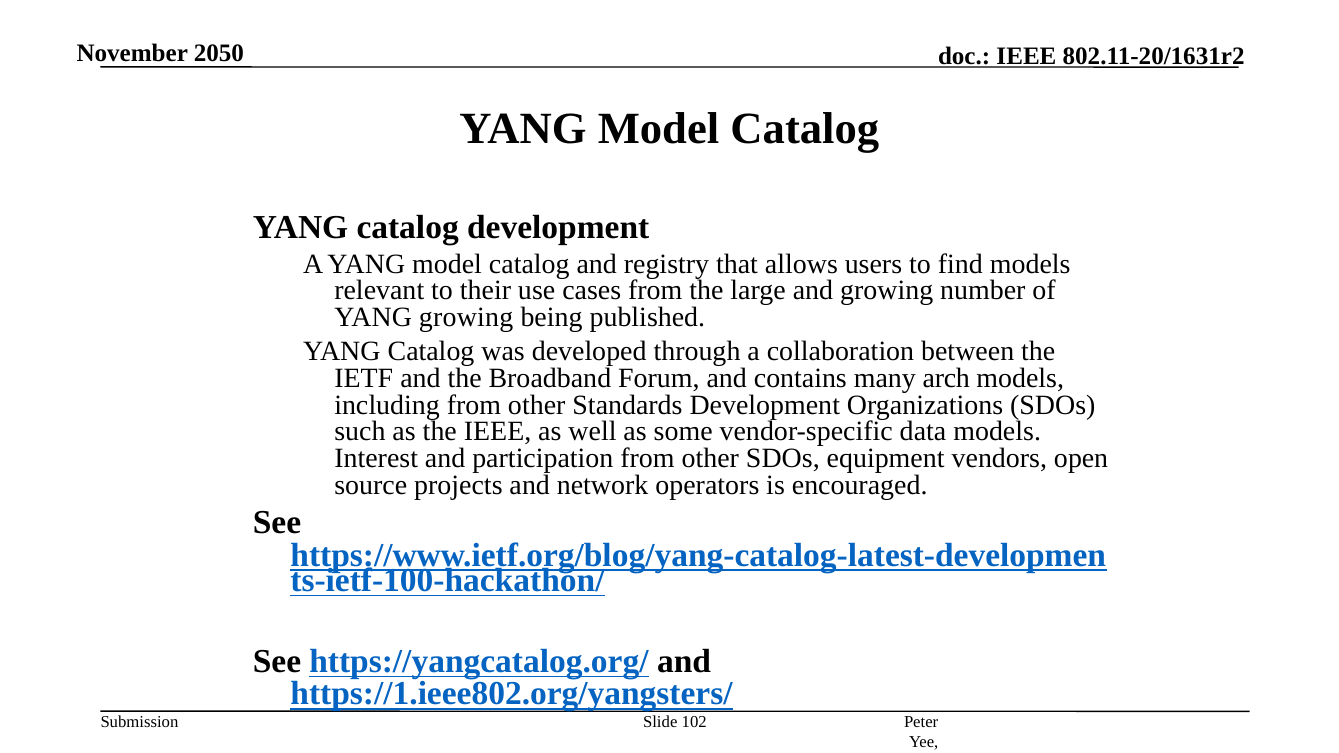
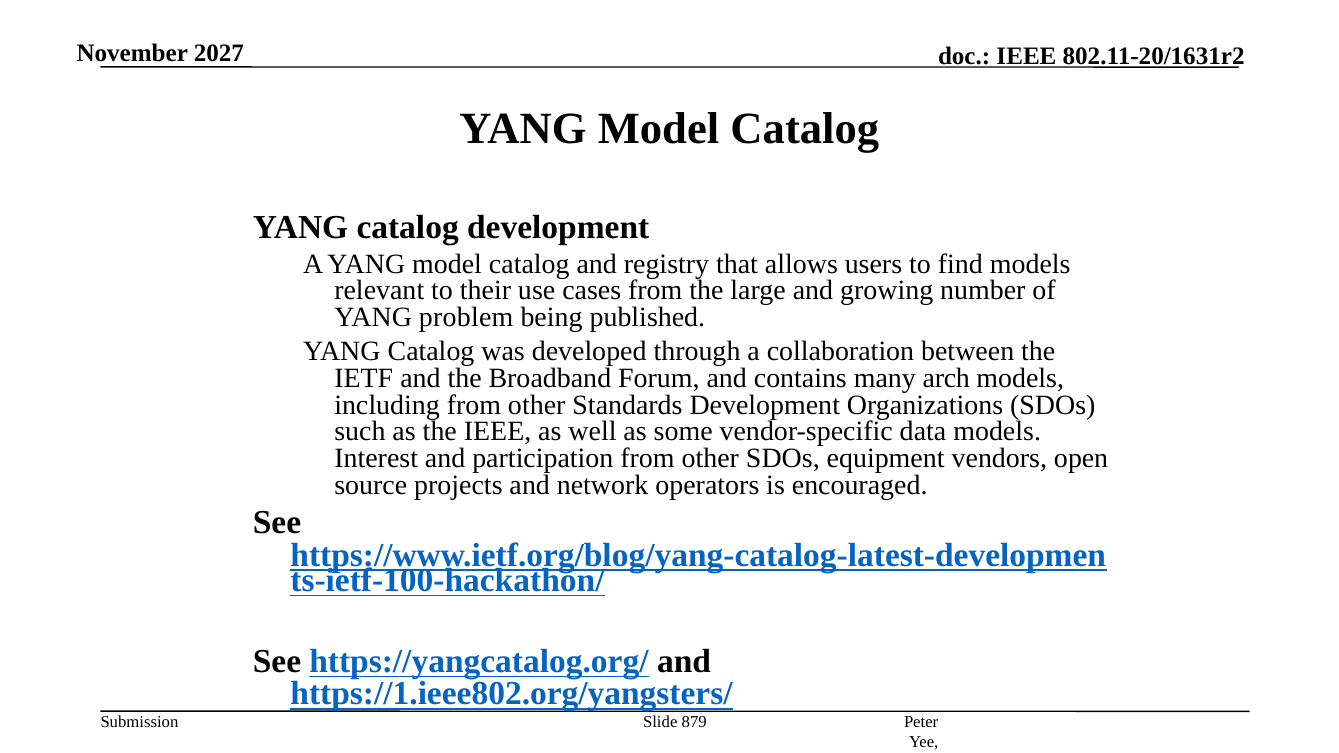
2050: 2050 -> 2027 (219, 54)
YANG growing: growing -> problem (466, 318)
102: 102 -> 879 (694, 722)
